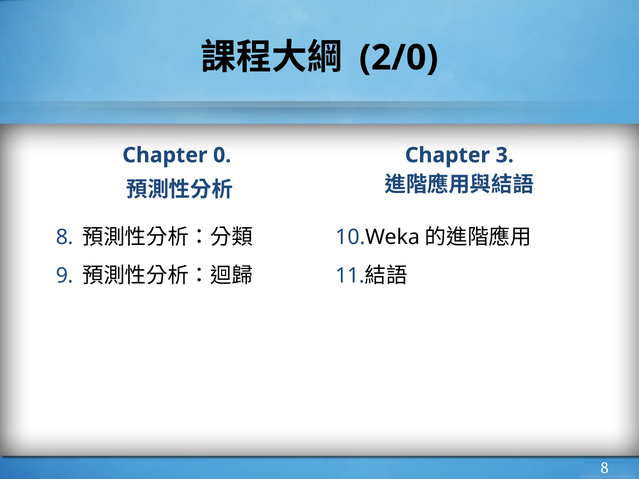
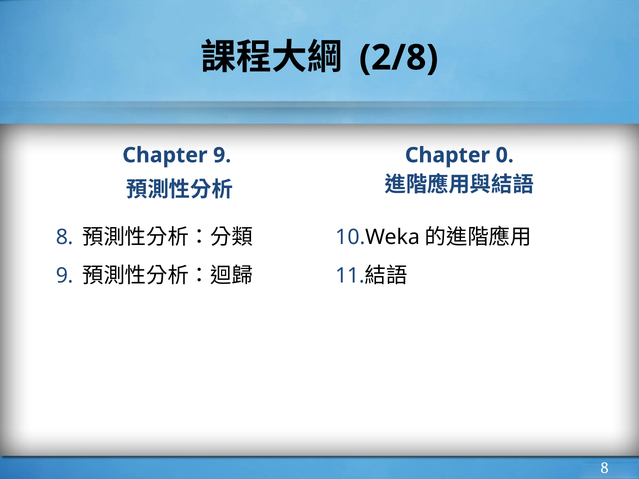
2/0: 2/0 -> 2/8 (399, 58)
Chapter 0: 0 -> 9 (222, 155)
3: 3 -> 0 (505, 155)
